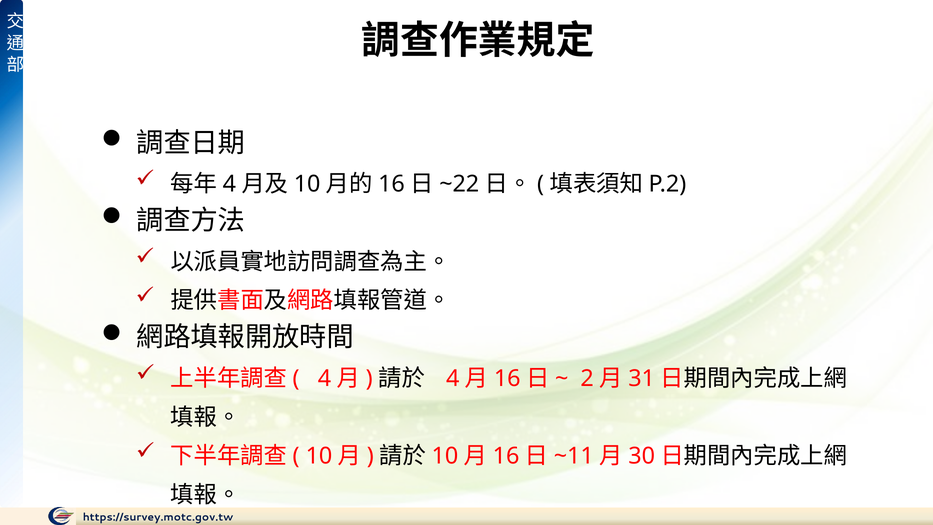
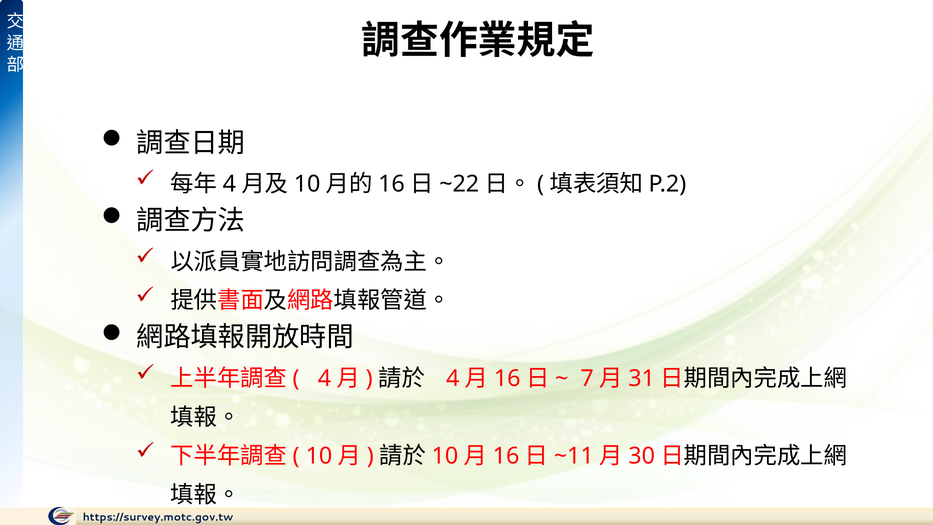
2: 2 -> 7 (587, 378)
